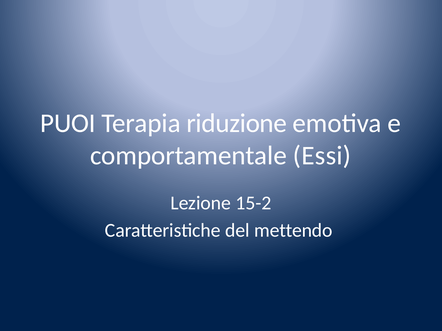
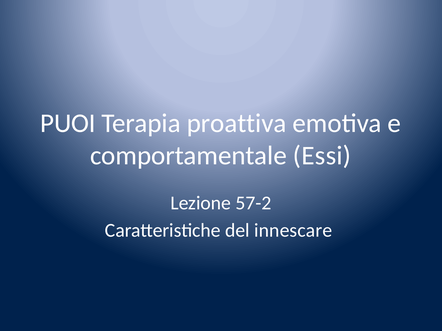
riduzione: riduzione -> proattiva (237, 123)
15-2: 15-2 -> 57-2 (253, 203)
mettendo: mettendo -> innescare (293, 231)
